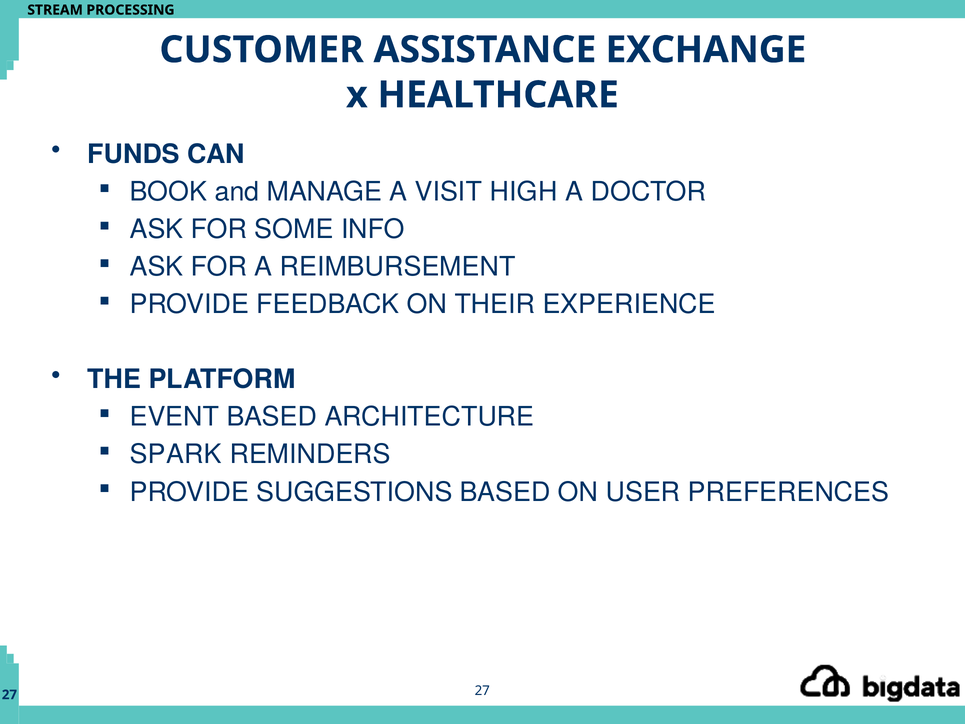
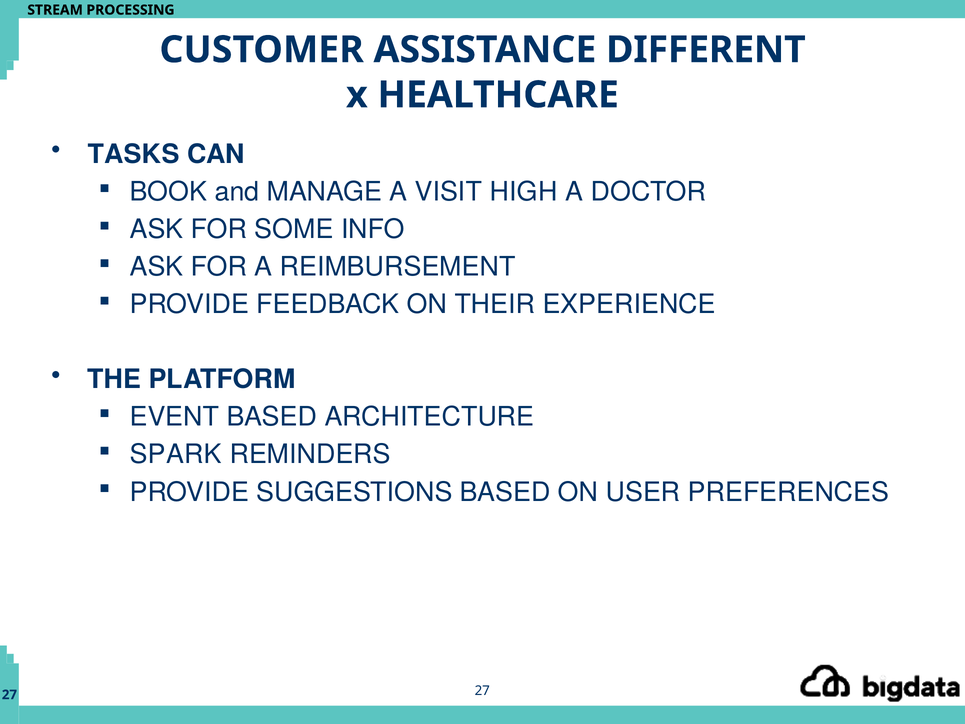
EXCHANGE: EXCHANGE -> DIFFERENT (706, 50)
FUNDS: FUNDS -> TASKS (134, 154)
